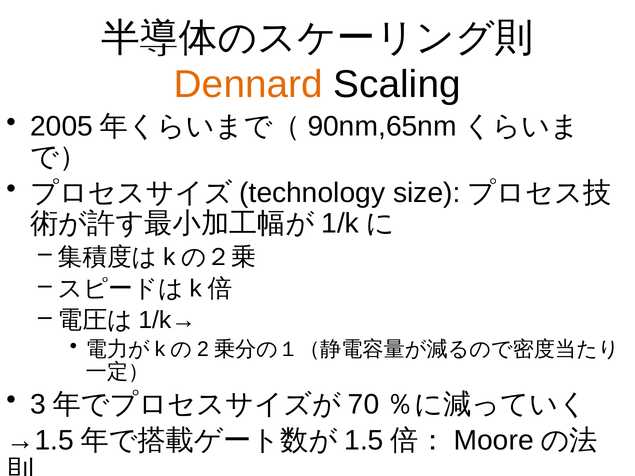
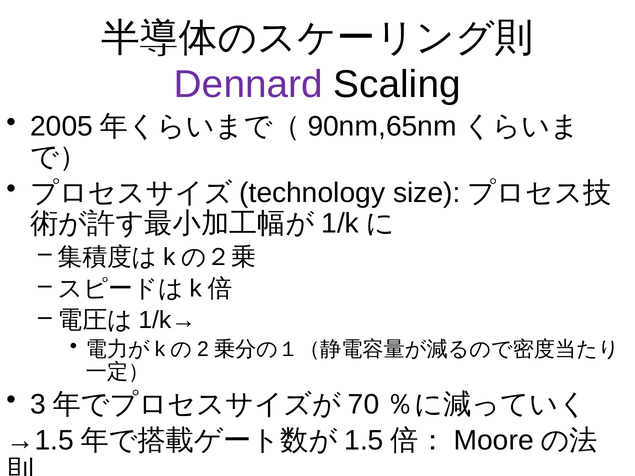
Dennard colour: orange -> purple (248, 85)
